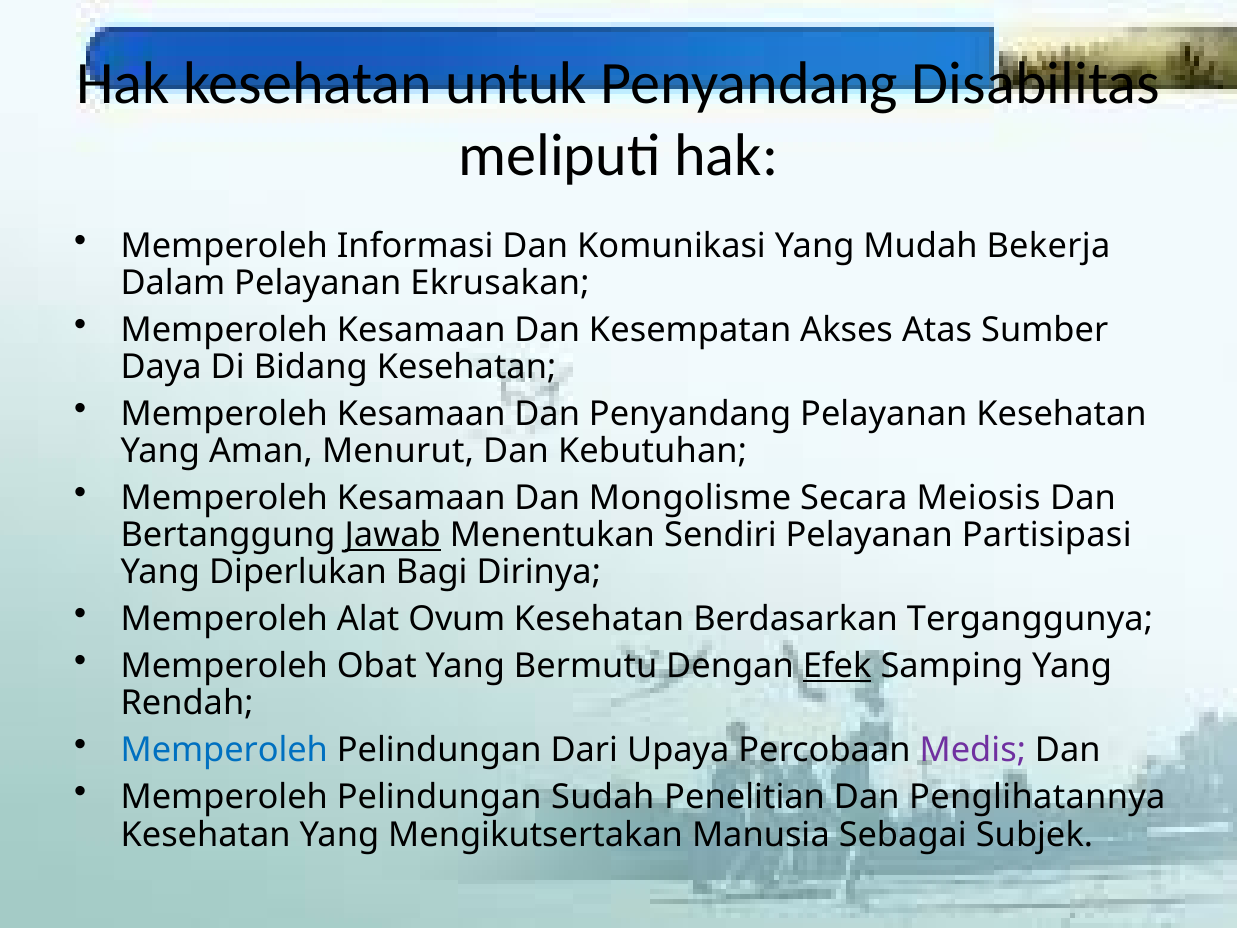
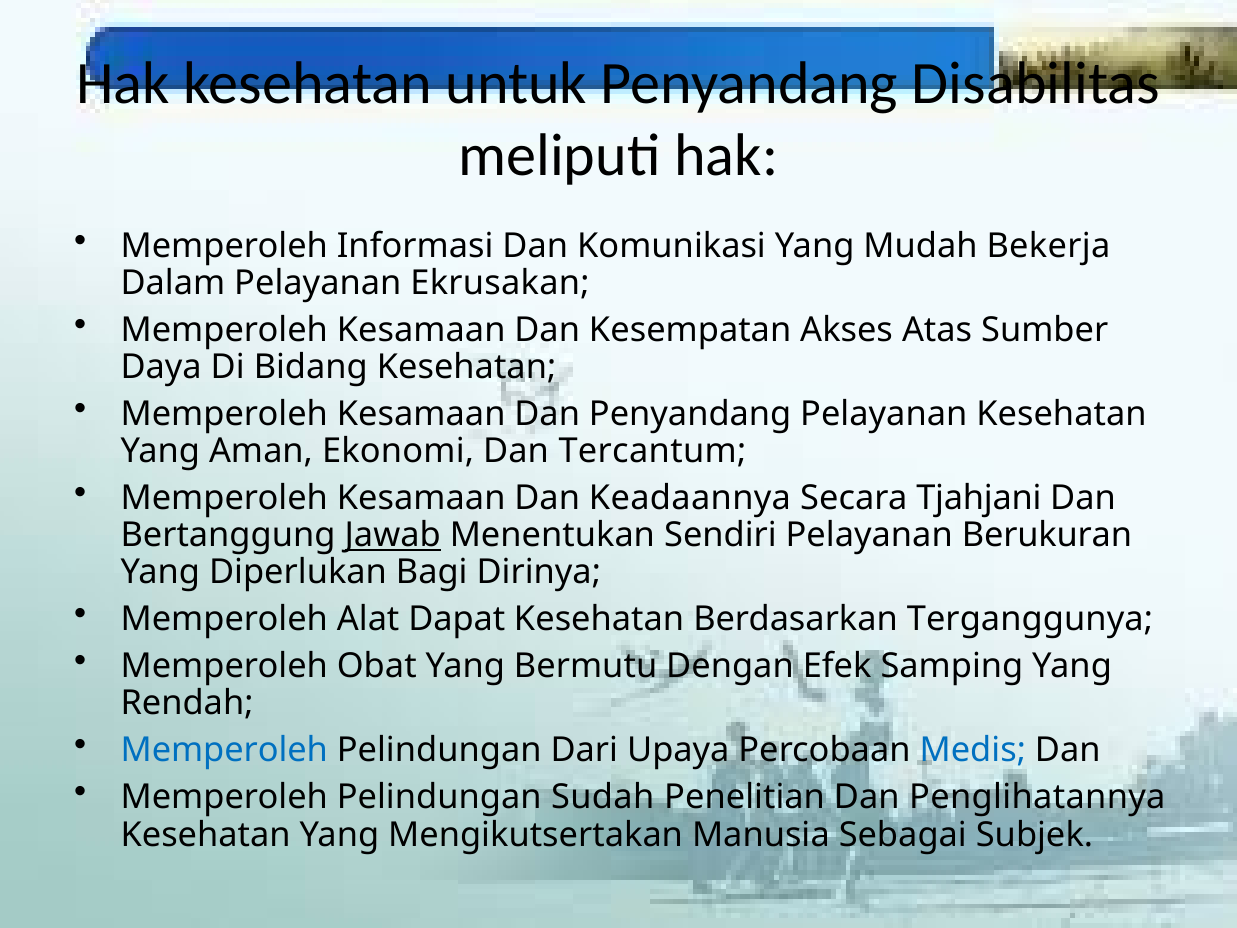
Menurut: Menurut -> Ekonomi (398, 451)
Kebutuhan: Kebutuhan -> Tercantum (652, 451)
Mongolisme: Mongolisme -> Keadaannya (690, 498)
Meiosis: Meiosis -> Tjahjani (979, 498)
Partisipasi: Partisipasi -> Berukuran (1047, 535)
Ovum: Ovum -> Dapat (457, 619)
Efek underline: present -> none (837, 666)
Medis colour: purple -> blue (973, 750)
